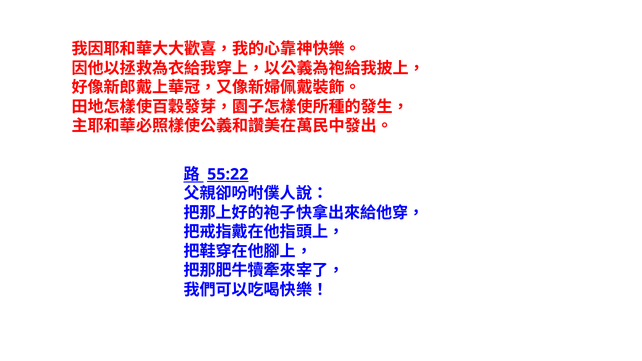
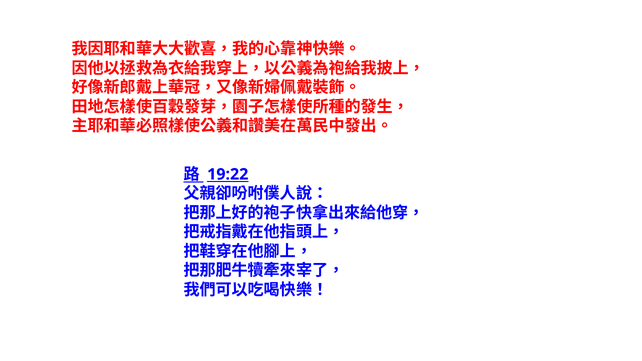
55:22: 55:22 -> 19:22 (228, 174)
